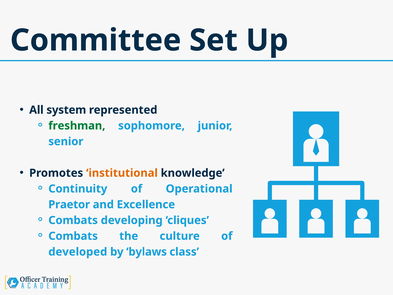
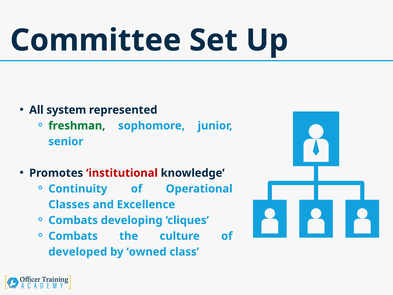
institutional colour: orange -> red (122, 173)
Praetor: Praetor -> Classes (69, 204)
bylaws: bylaws -> owned (146, 252)
